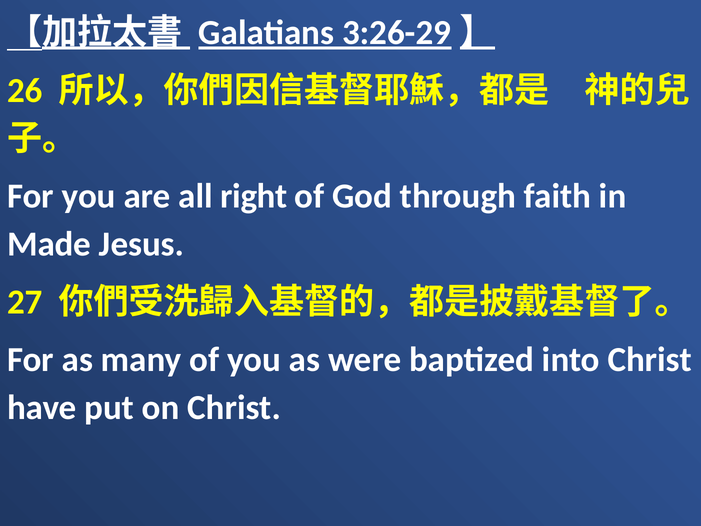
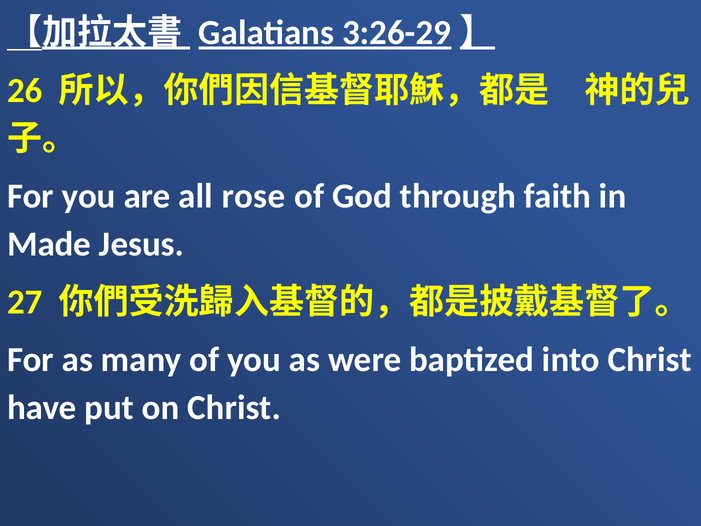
right: right -> rose (253, 196)
